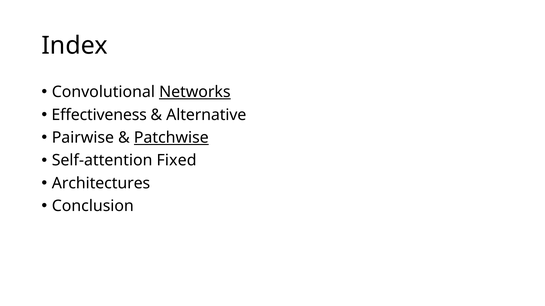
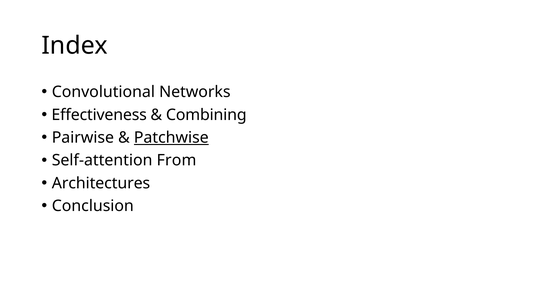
Networks underline: present -> none (195, 92)
Alternative: Alternative -> Combining (206, 115)
Fixed: Fixed -> From (177, 161)
